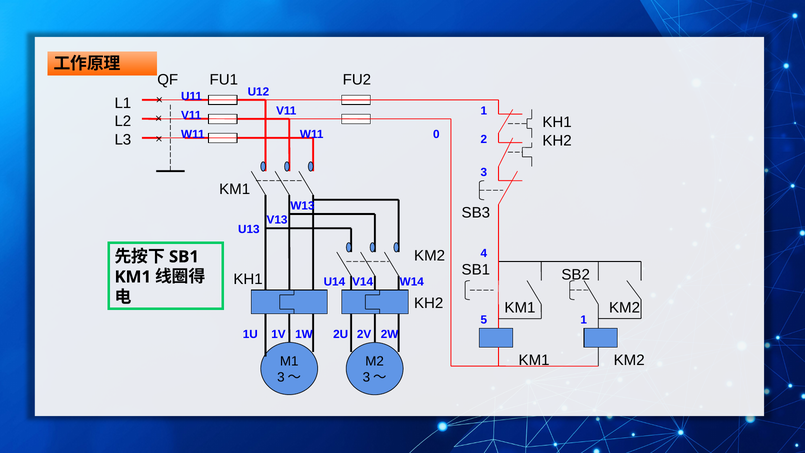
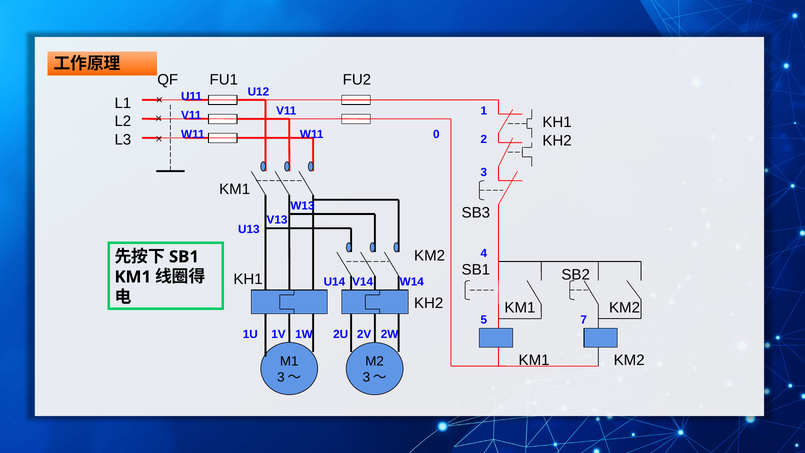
5 1: 1 -> 7 (584, 320)
